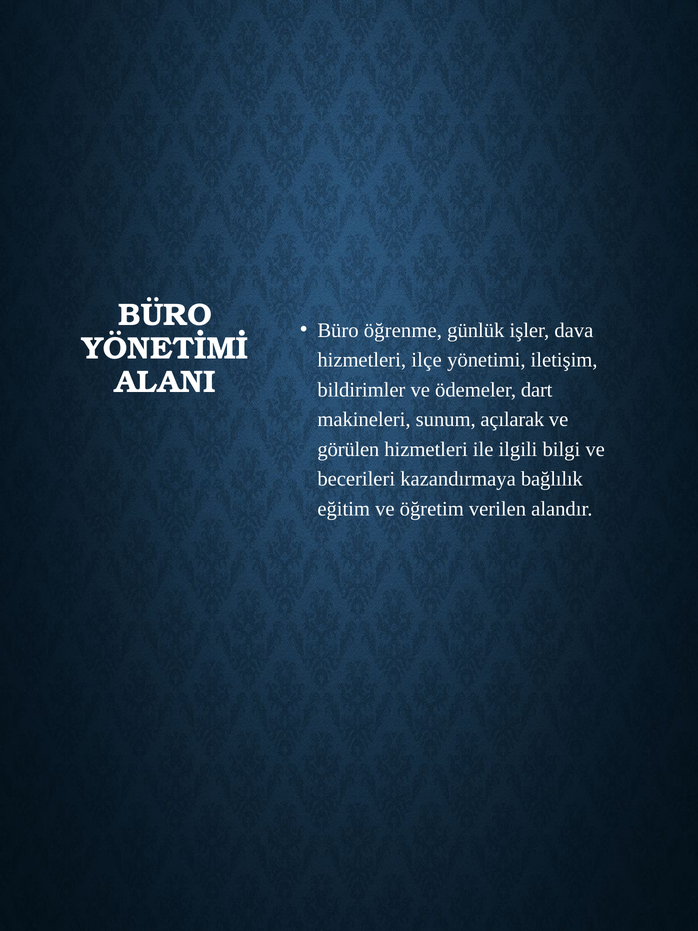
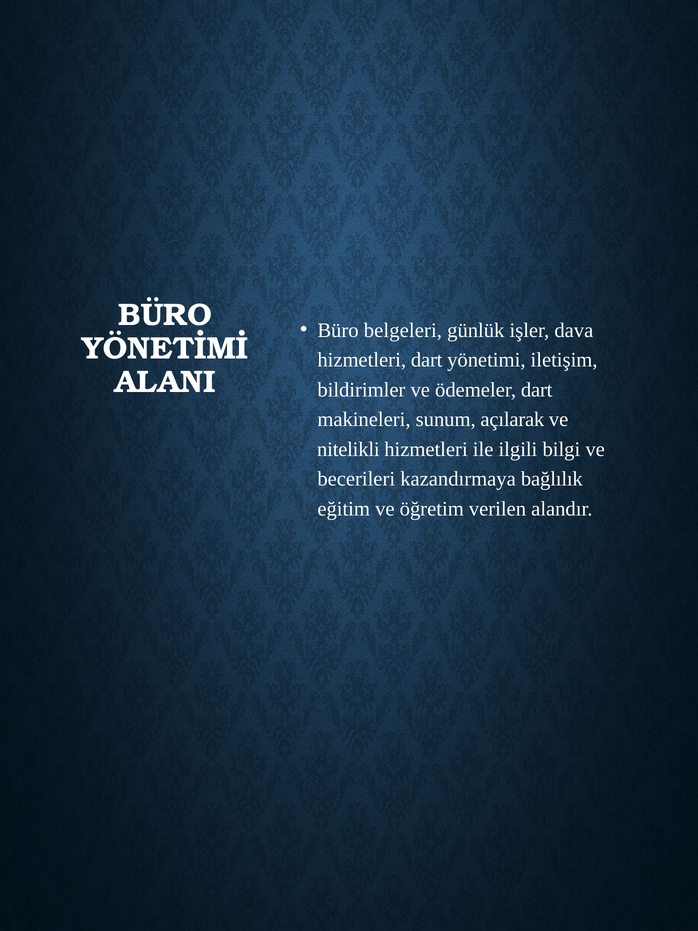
öğrenme: öğrenme -> belgeleri (403, 330)
hizmetleri ilçe: ilçe -> dart (427, 360)
görülen: görülen -> nitelikli (348, 449)
